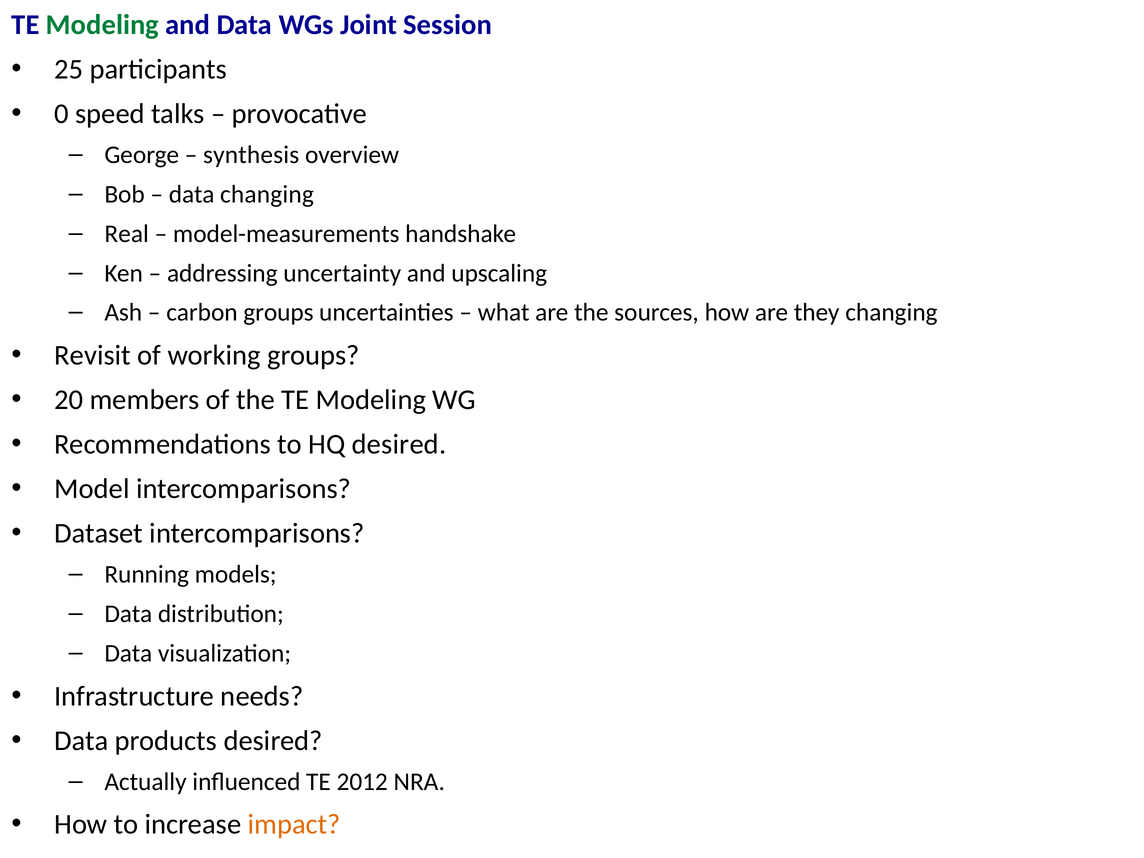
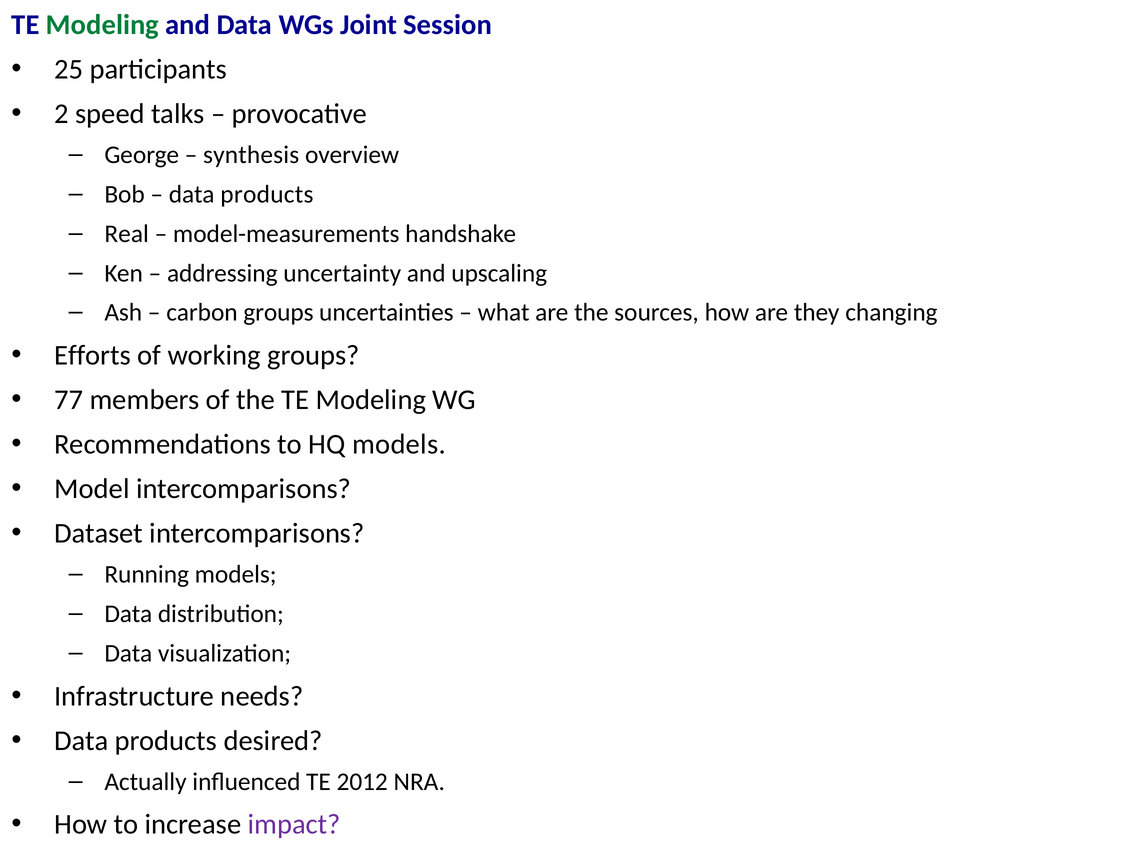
0: 0 -> 2 (62, 114)
changing: changing -> products (267, 194)
Revisit: Revisit -> Efforts (93, 355)
20: 20 -> 77 (69, 400)
HQ desired: desired -> models (399, 444)
impact colour: orange -> purple (294, 825)
